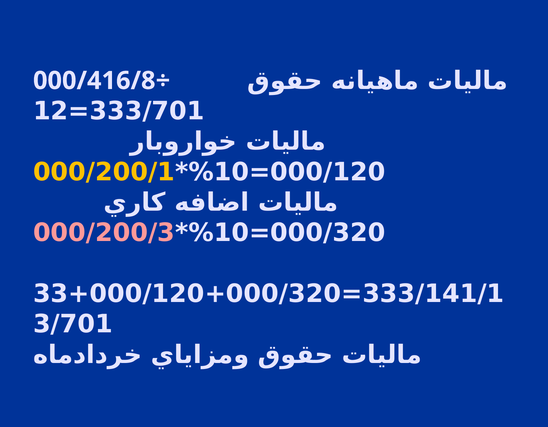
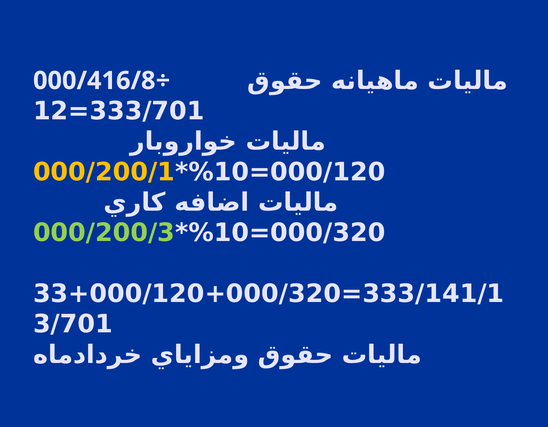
000/200/3 colour: pink -> light green (104, 233)
